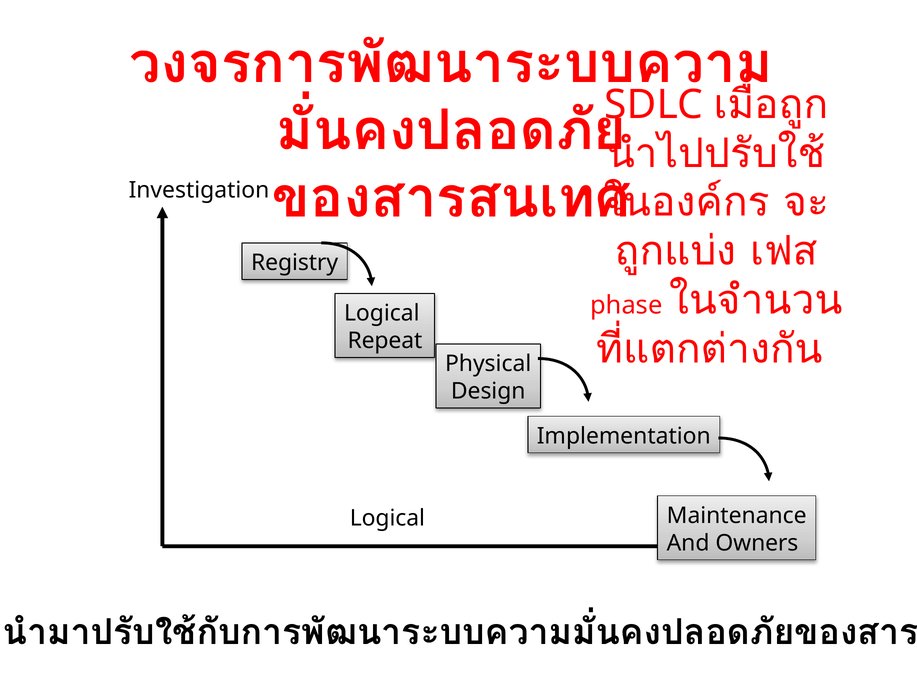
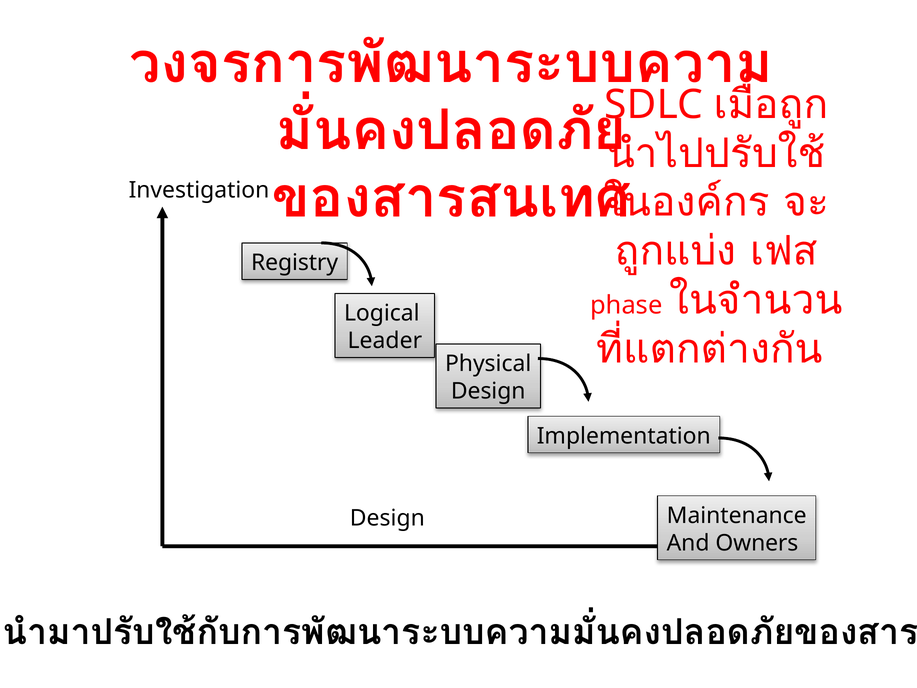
Repeat: Repeat -> Leader (385, 341)
Logical: Logical -> Design (387, 518)
